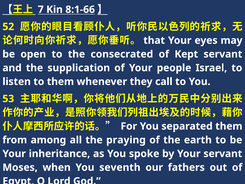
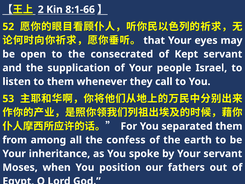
7: 7 -> 2 (41, 10)
praying: praying -> confess (126, 140)
seventh: seventh -> position (120, 167)
